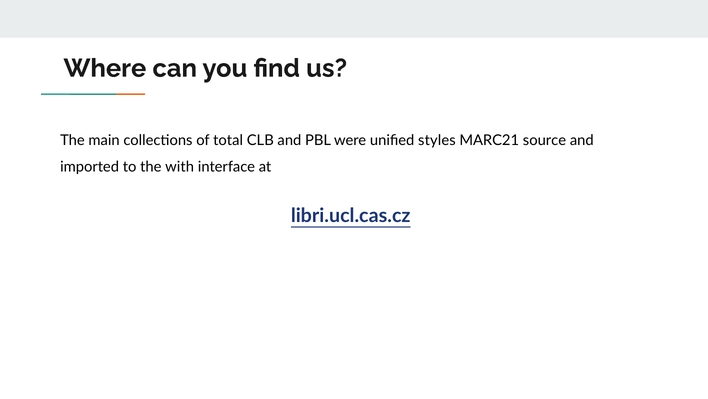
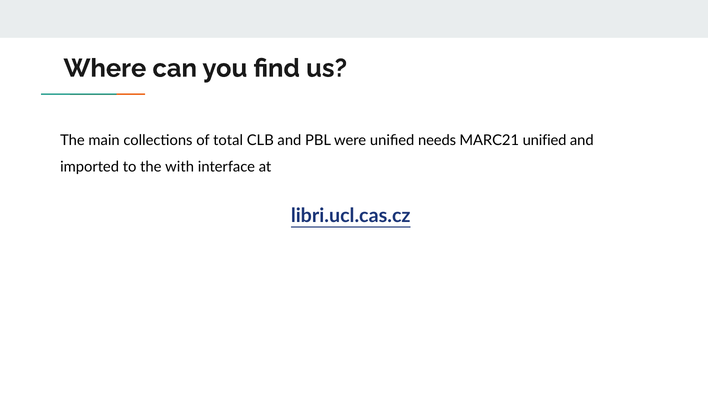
styles: styles -> needs (437, 140)
MARC21 source: source -> unified (545, 140)
